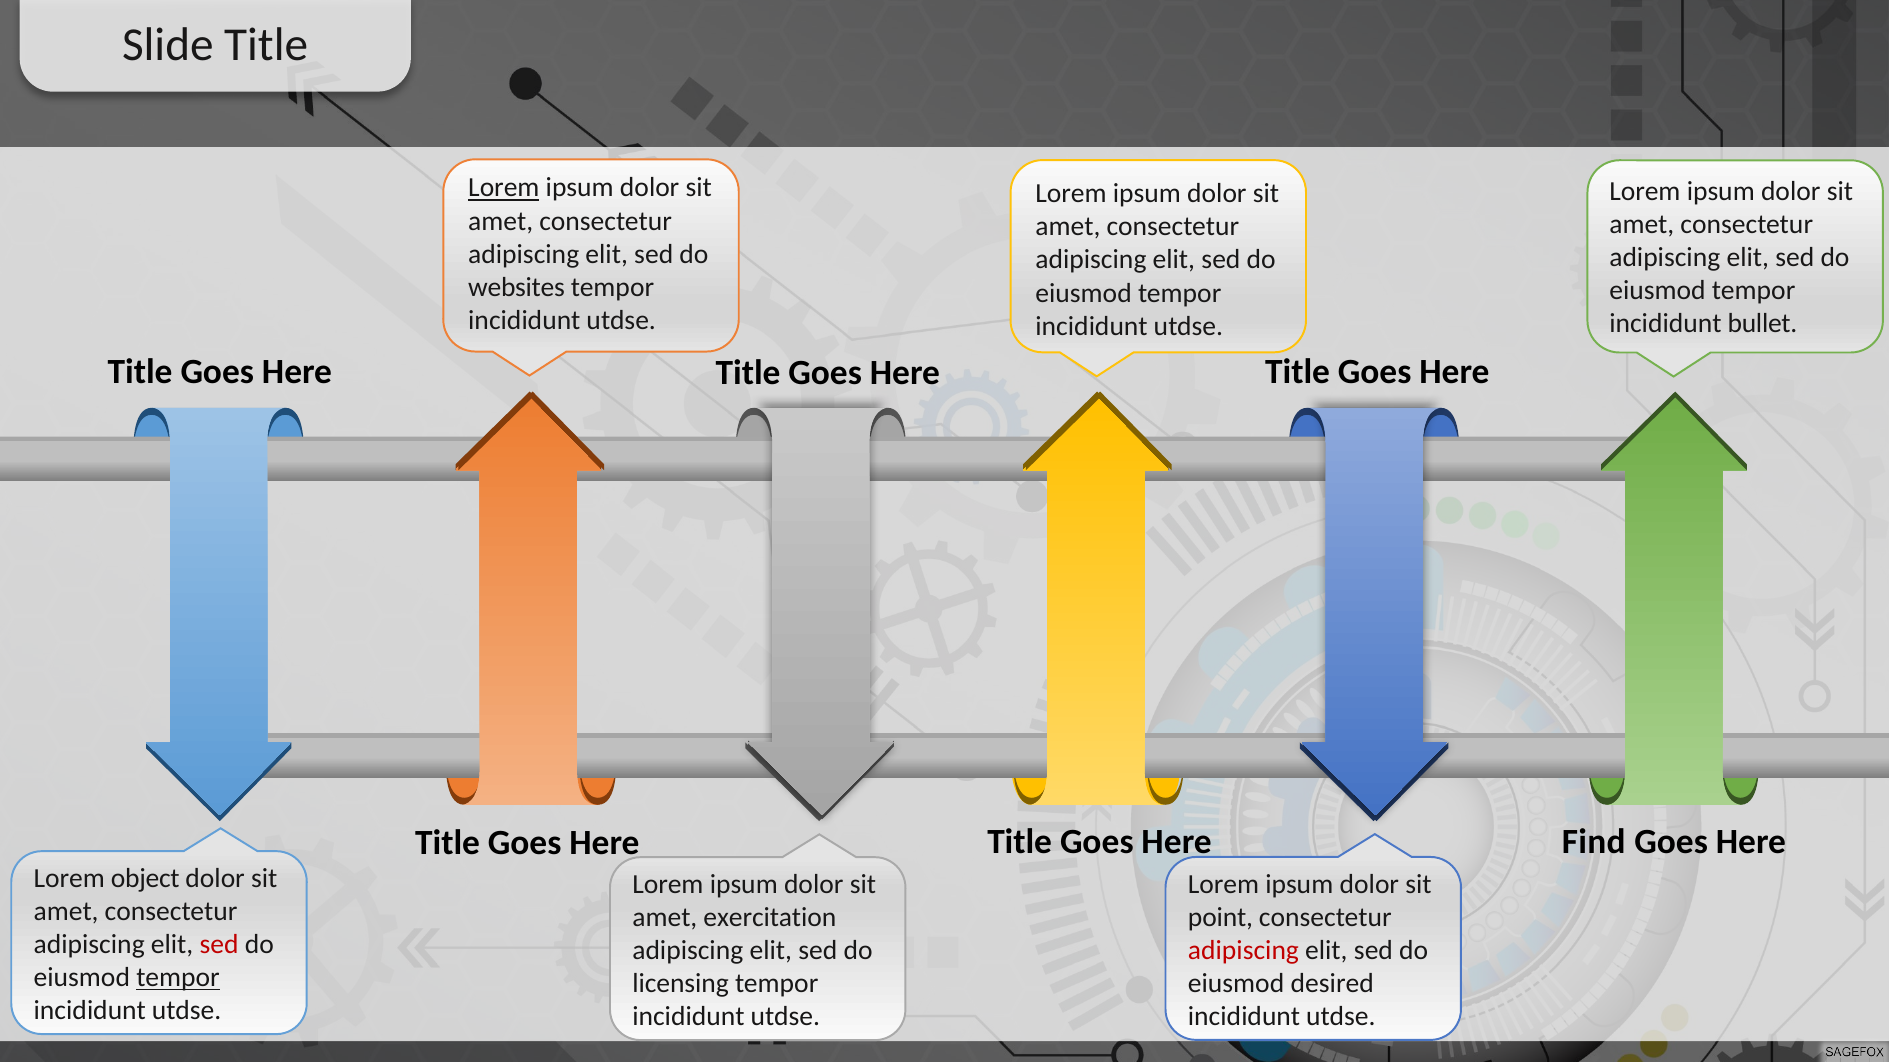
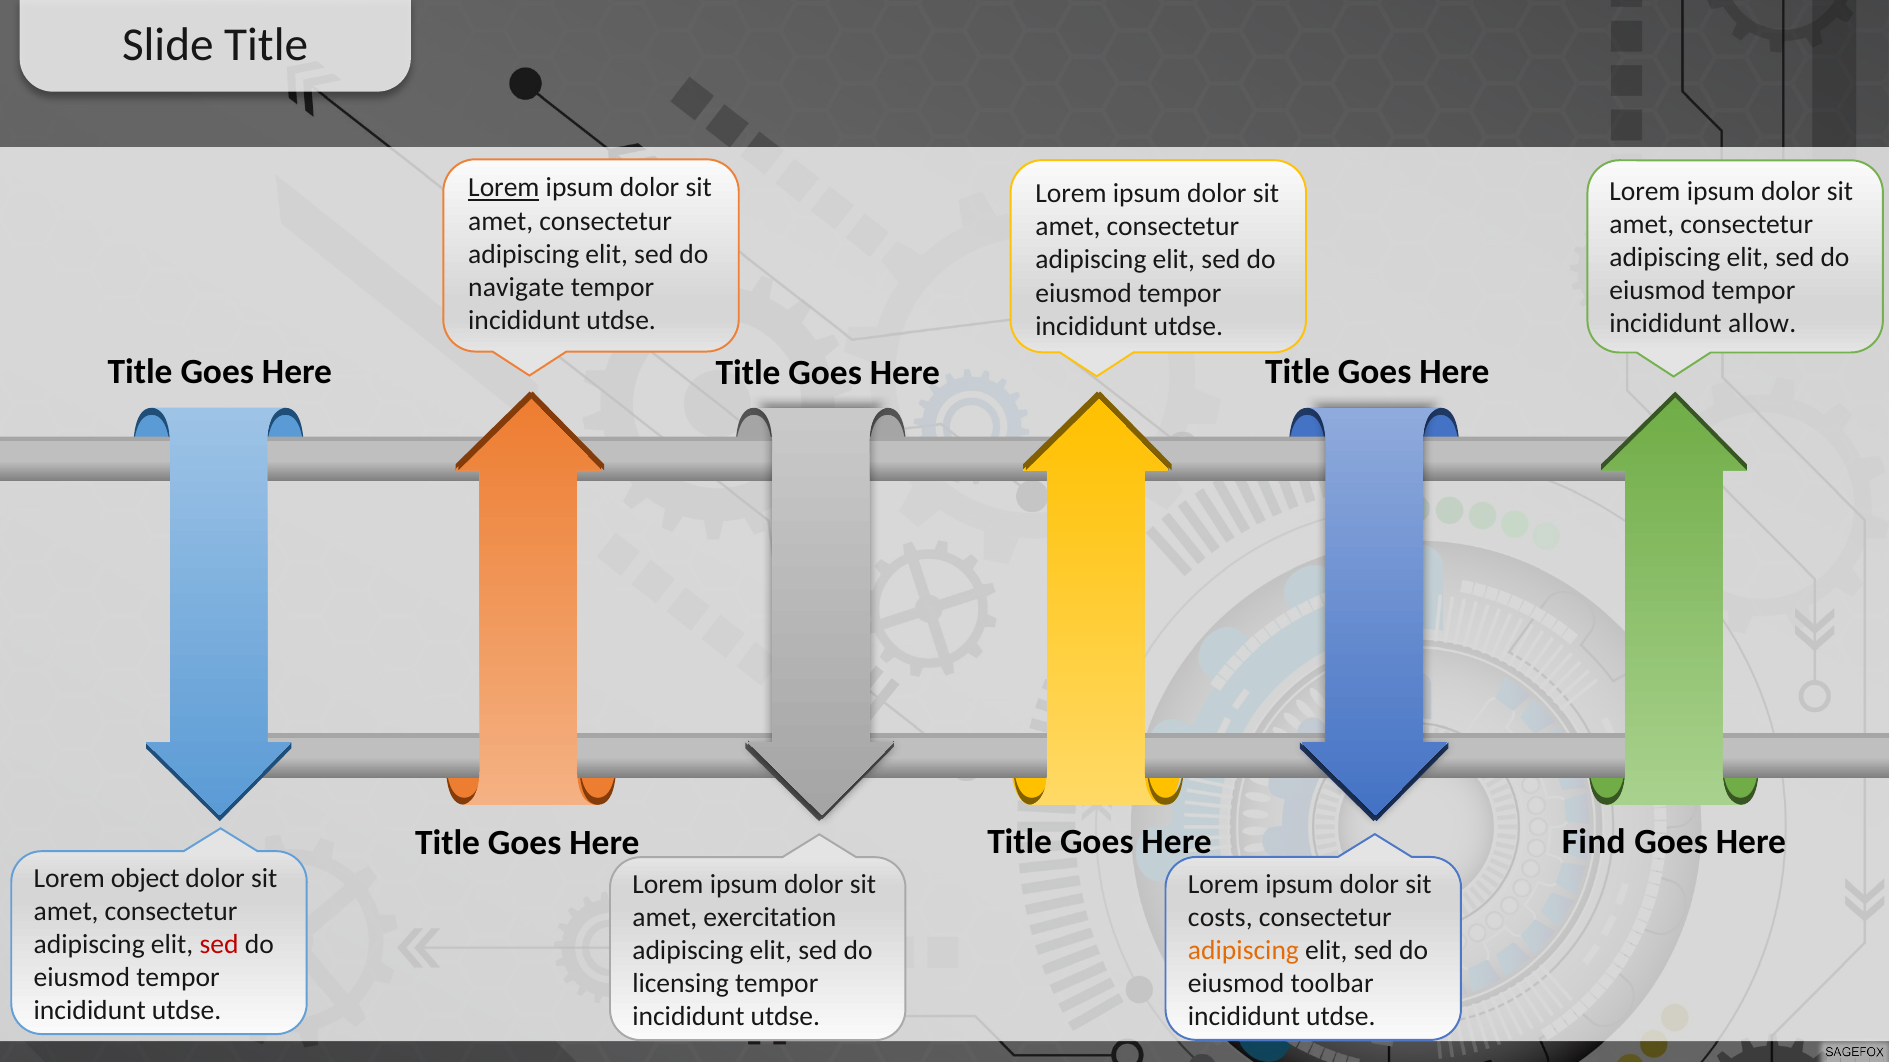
websites: websites -> navigate (516, 287)
bullet: bullet -> allow (1762, 324)
point: point -> costs (1220, 918)
adipiscing colour: red -> orange (1243, 951)
tempor underline: present -> none (178, 978)
desired: desired -> toolbar (1332, 984)
